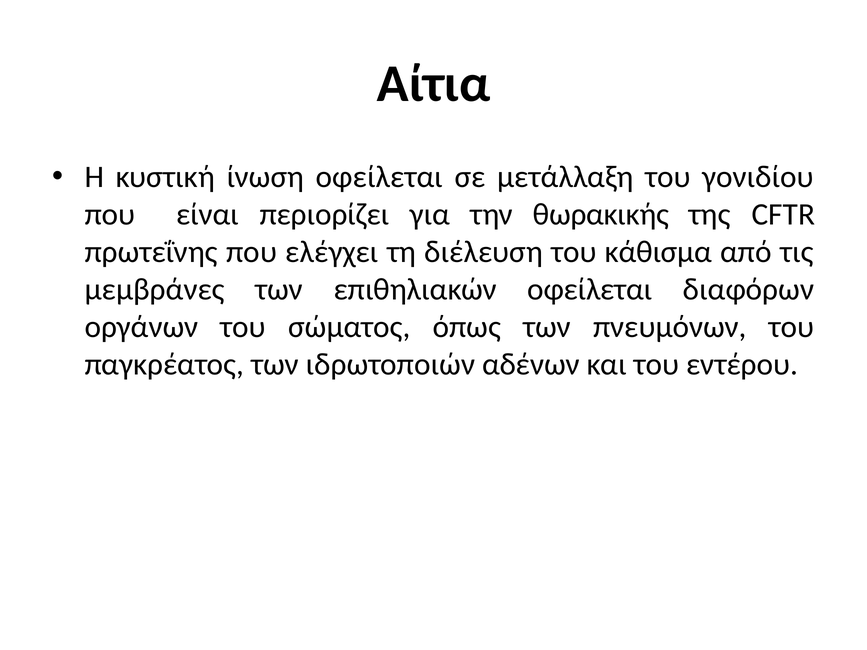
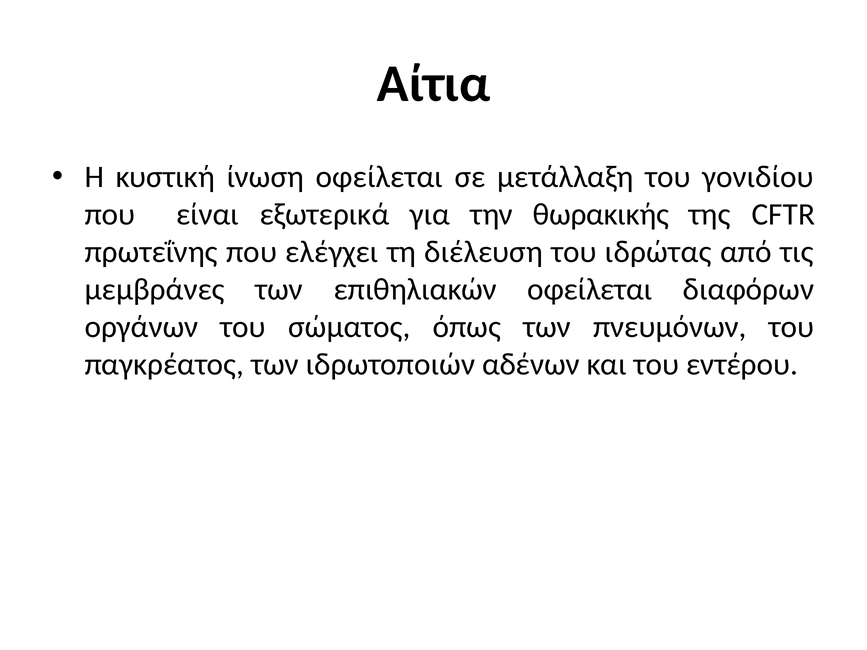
περιορίζει: περιορίζει -> εξωτερικά (324, 215)
κάθισμα: κάθισμα -> ιδρώτας (658, 252)
